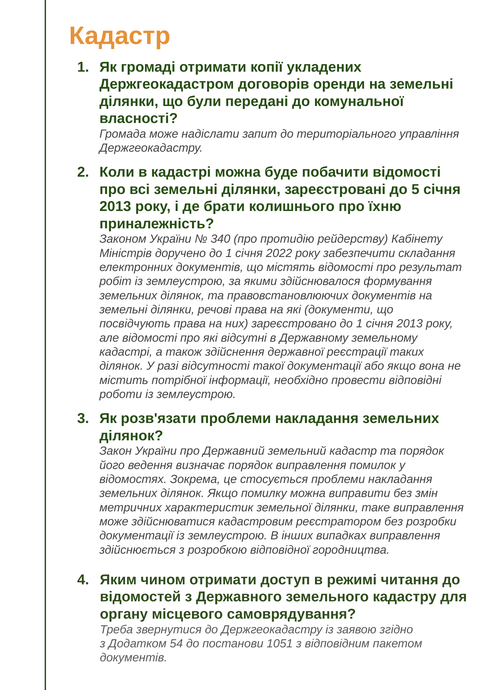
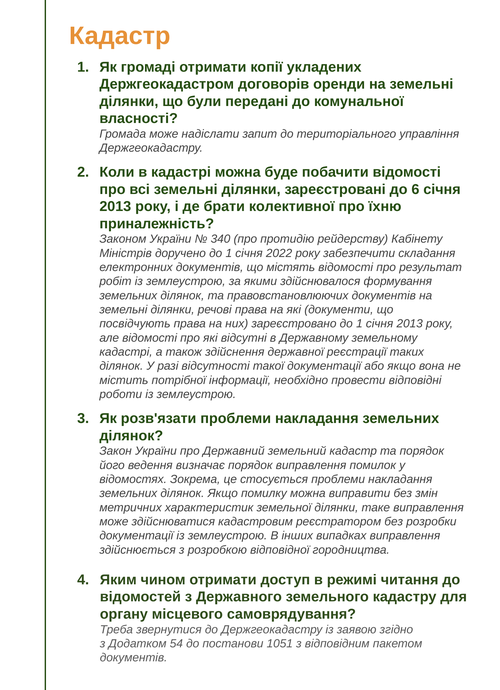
5: 5 -> 6 (415, 190)
колишнього: колишнього -> колективної (292, 207)
